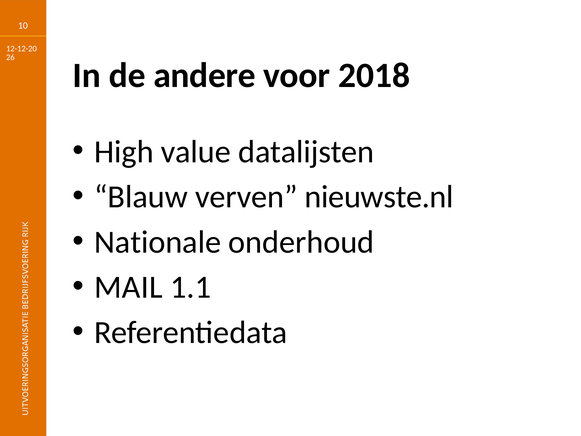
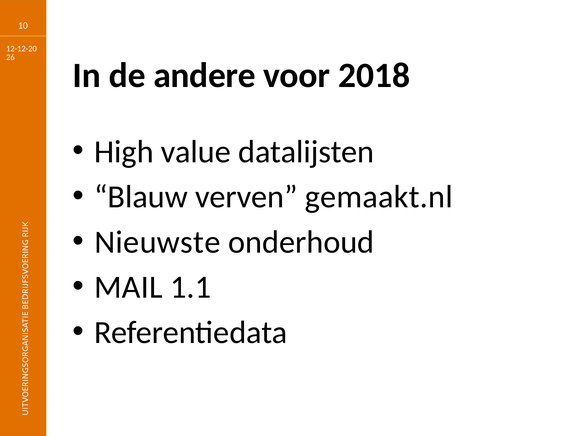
nieuwste.nl: nieuwste.nl -> gemaakt.nl (379, 197)
Nationale: Nationale -> Nieuwste (157, 242)
